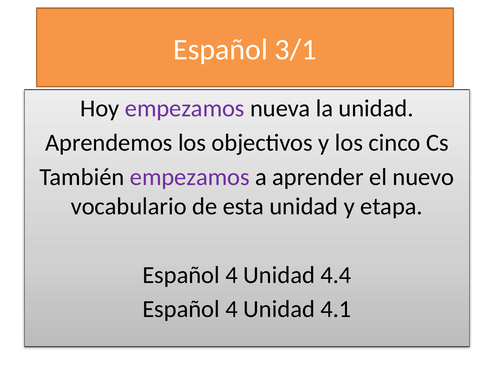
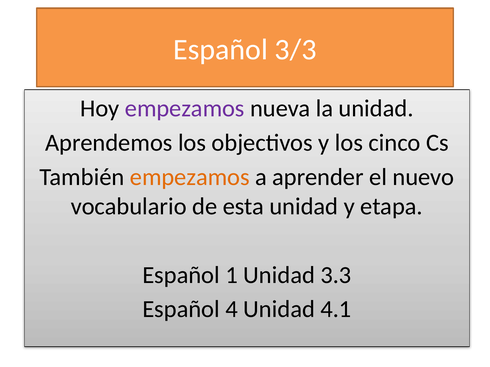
3/1: 3/1 -> 3/3 (296, 50)
empezamos colour: purple -> orange (190, 177)
4: 4 -> 1 (232, 275)
4.4: 4.4 -> 3.3 (336, 275)
